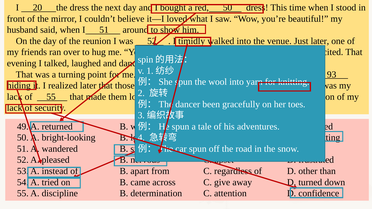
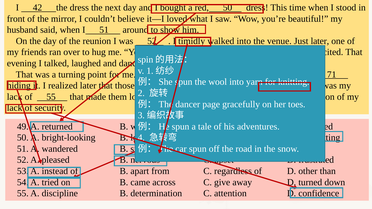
20: 20 -> 42 (37, 8)
93: 93 -> 71 (332, 75)
been: been -> page (211, 104)
